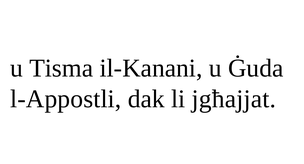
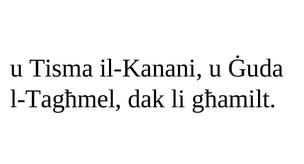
l-Appostli: l-Appostli -> l-Tagħmel (66, 99)
jgħajjat: jgħajjat -> għamilt (234, 99)
